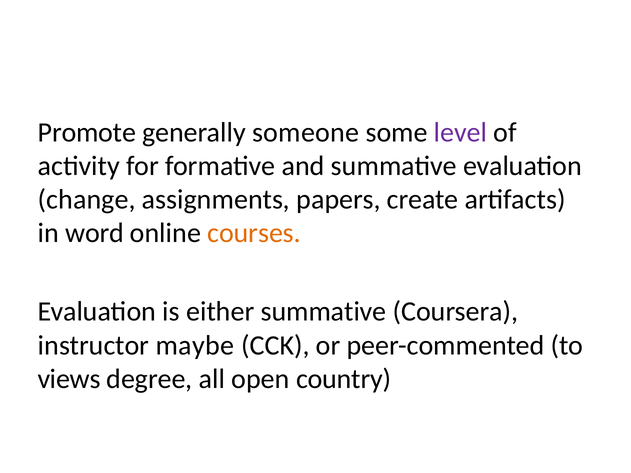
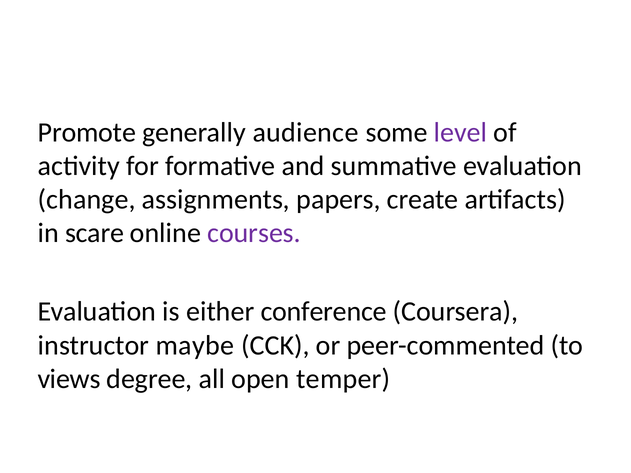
someone: someone -> audience (306, 132)
word: word -> scare (95, 233)
courses colour: orange -> purple (254, 233)
either summative: summative -> conference (324, 312)
country: country -> temper (343, 379)
